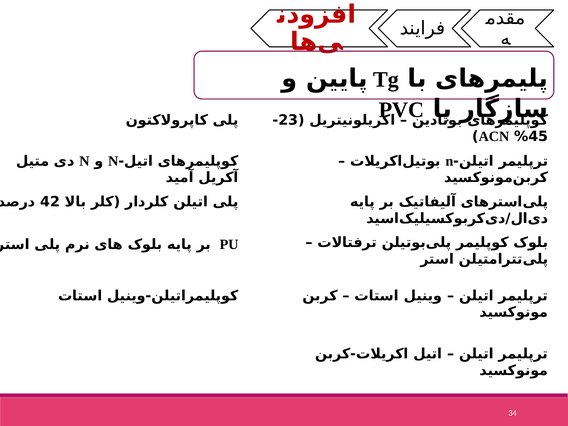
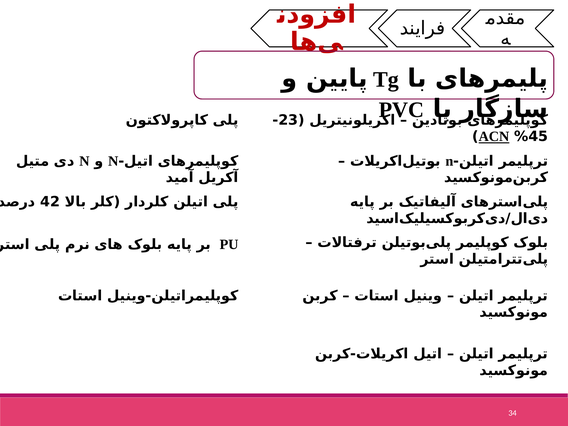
ACN underline: none -> present (494, 137)
